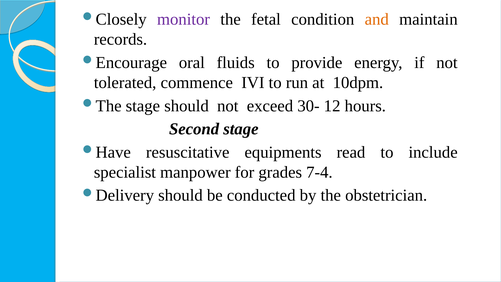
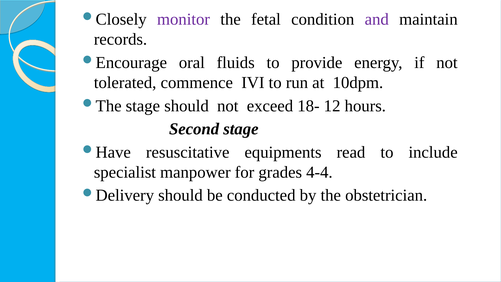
and colour: orange -> purple (377, 19)
30-: 30- -> 18- (308, 106)
7-4: 7-4 -> 4-4 (319, 172)
